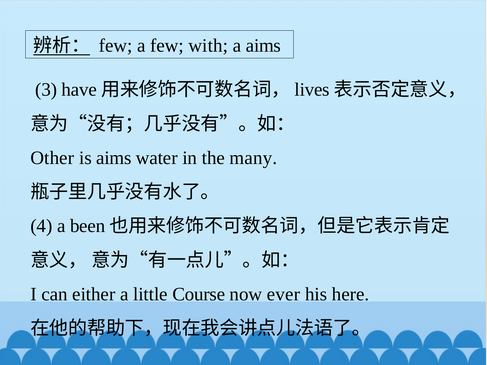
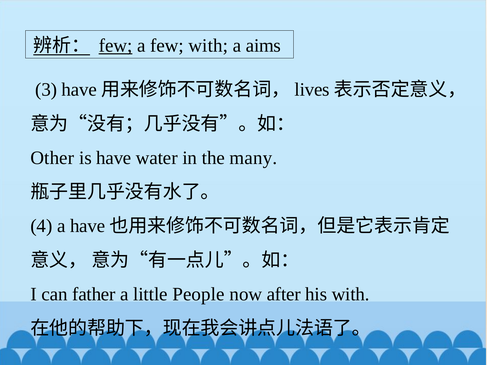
few underline: none -> present (116, 46)
is aims: aims -> have (114, 158)
a been: been -> have (88, 226)
either: either -> father (94, 294)
Course: Course -> People (199, 294)
ever: ever -> after (284, 294)
his here: here -> with (351, 294)
